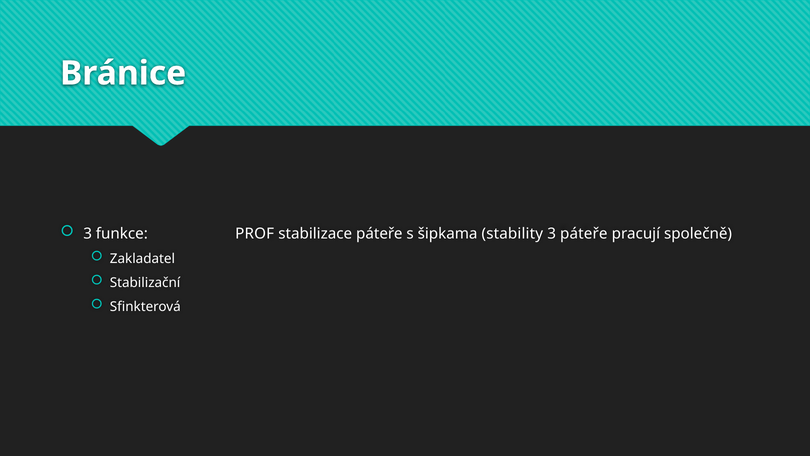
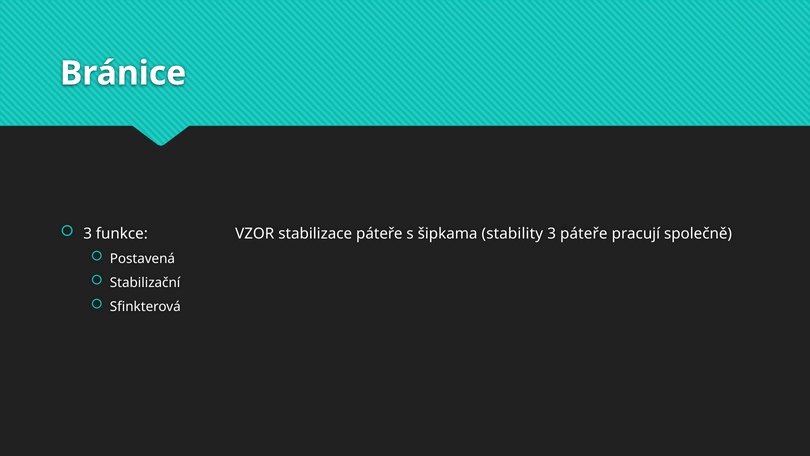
PROF: PROF -> VZOR (255, 234)
Zakladatel: Zakladatel -> Postavená (142, 258)
